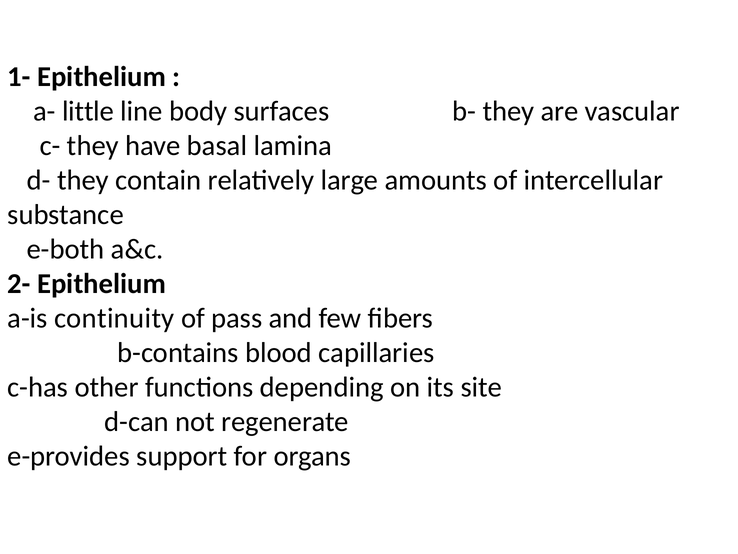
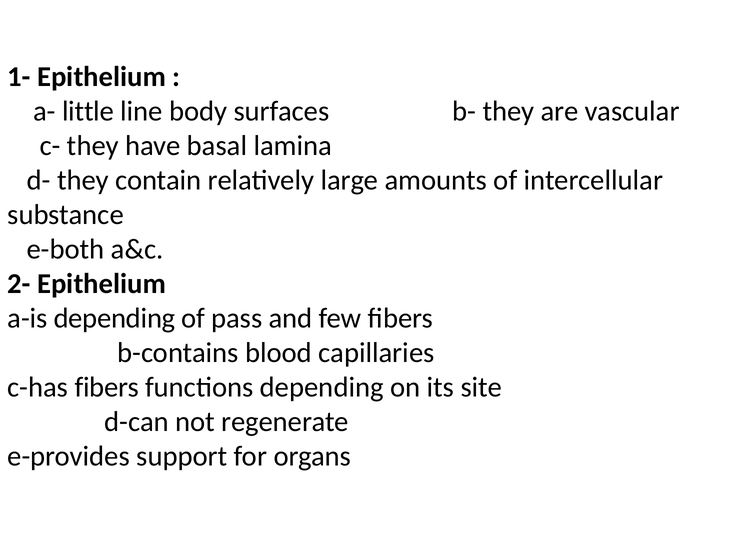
a-is continuity: continuity -> depending (115, 318)
c-has other: other -> fibers (107, 387)
